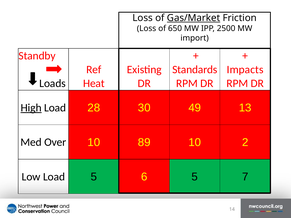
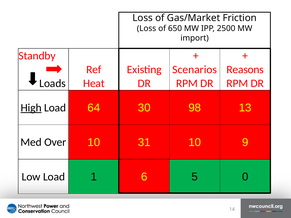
Gas/Market underline: present -> none (194, 18)
Standards: Standards -> Scenarios (195, 70)
Impacts: Impacts -> Reasons (245, 70)
28: 28 -> 64 (94, 108)
49: 49 -> 98 (195, 108)
89: 89 -> 31 (144, 142)
2: 2 -> 9 (245, 142)
Load 5: 5 -> 1 (94, 177)
7: 7 -> 0 (245, 177)
